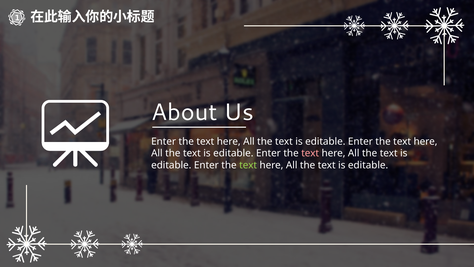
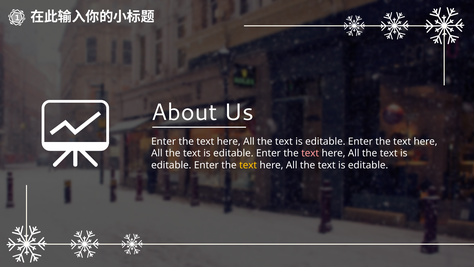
text colour: light green -> yellow (248, 165)
